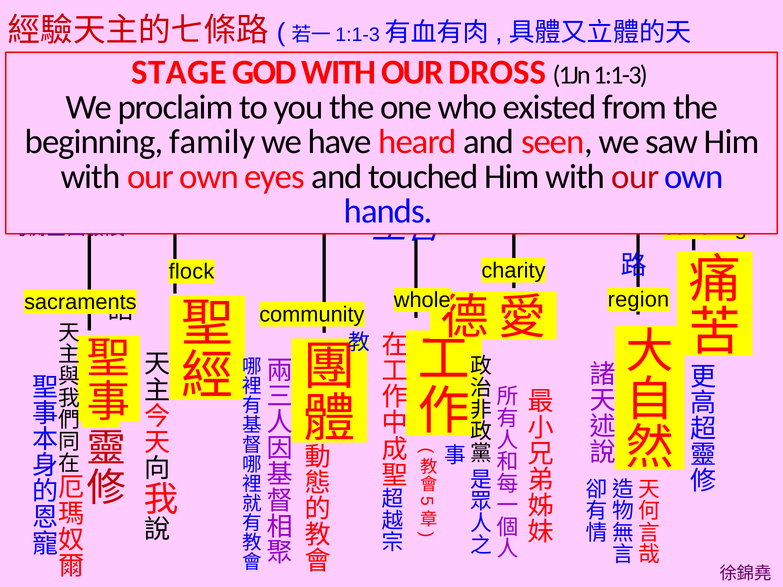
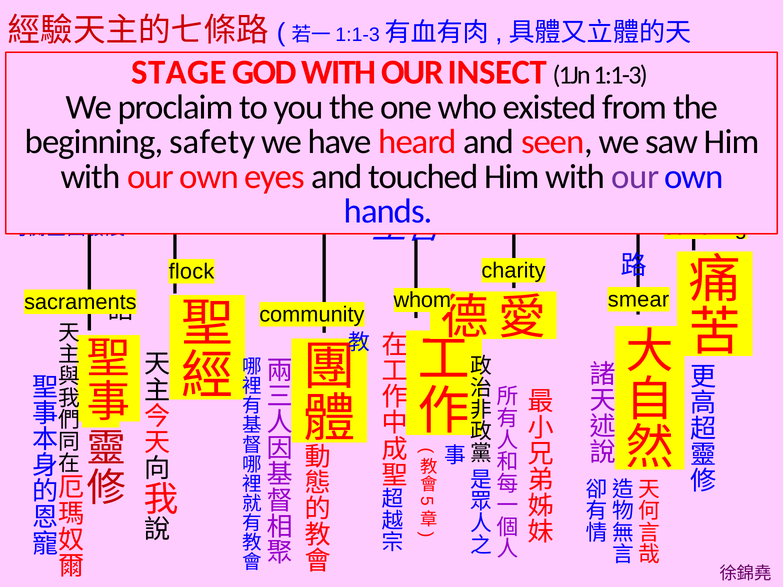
DROSS: DROSS -> INSECT (497, 72)
family: family -> safety (212, 142)
our colour: red -> purple (635, 177)
region: region -> smear (638, 300)
whole: whole -> whom (422, 300)
